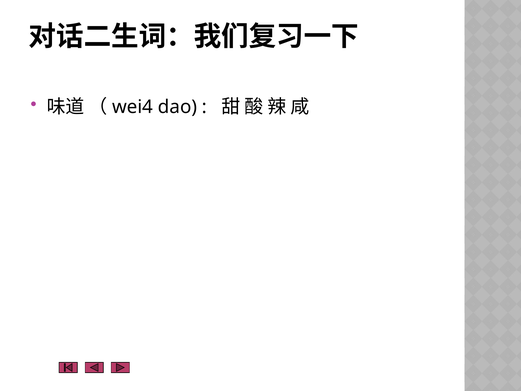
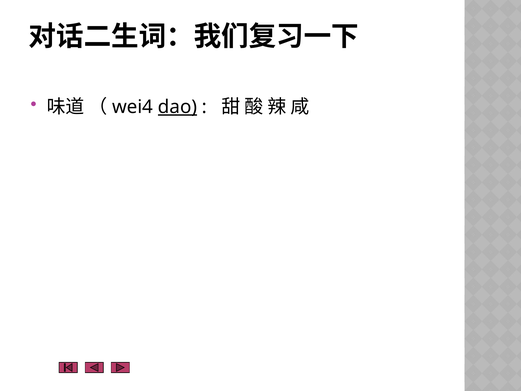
dao underline: none -> present (177, 107)
